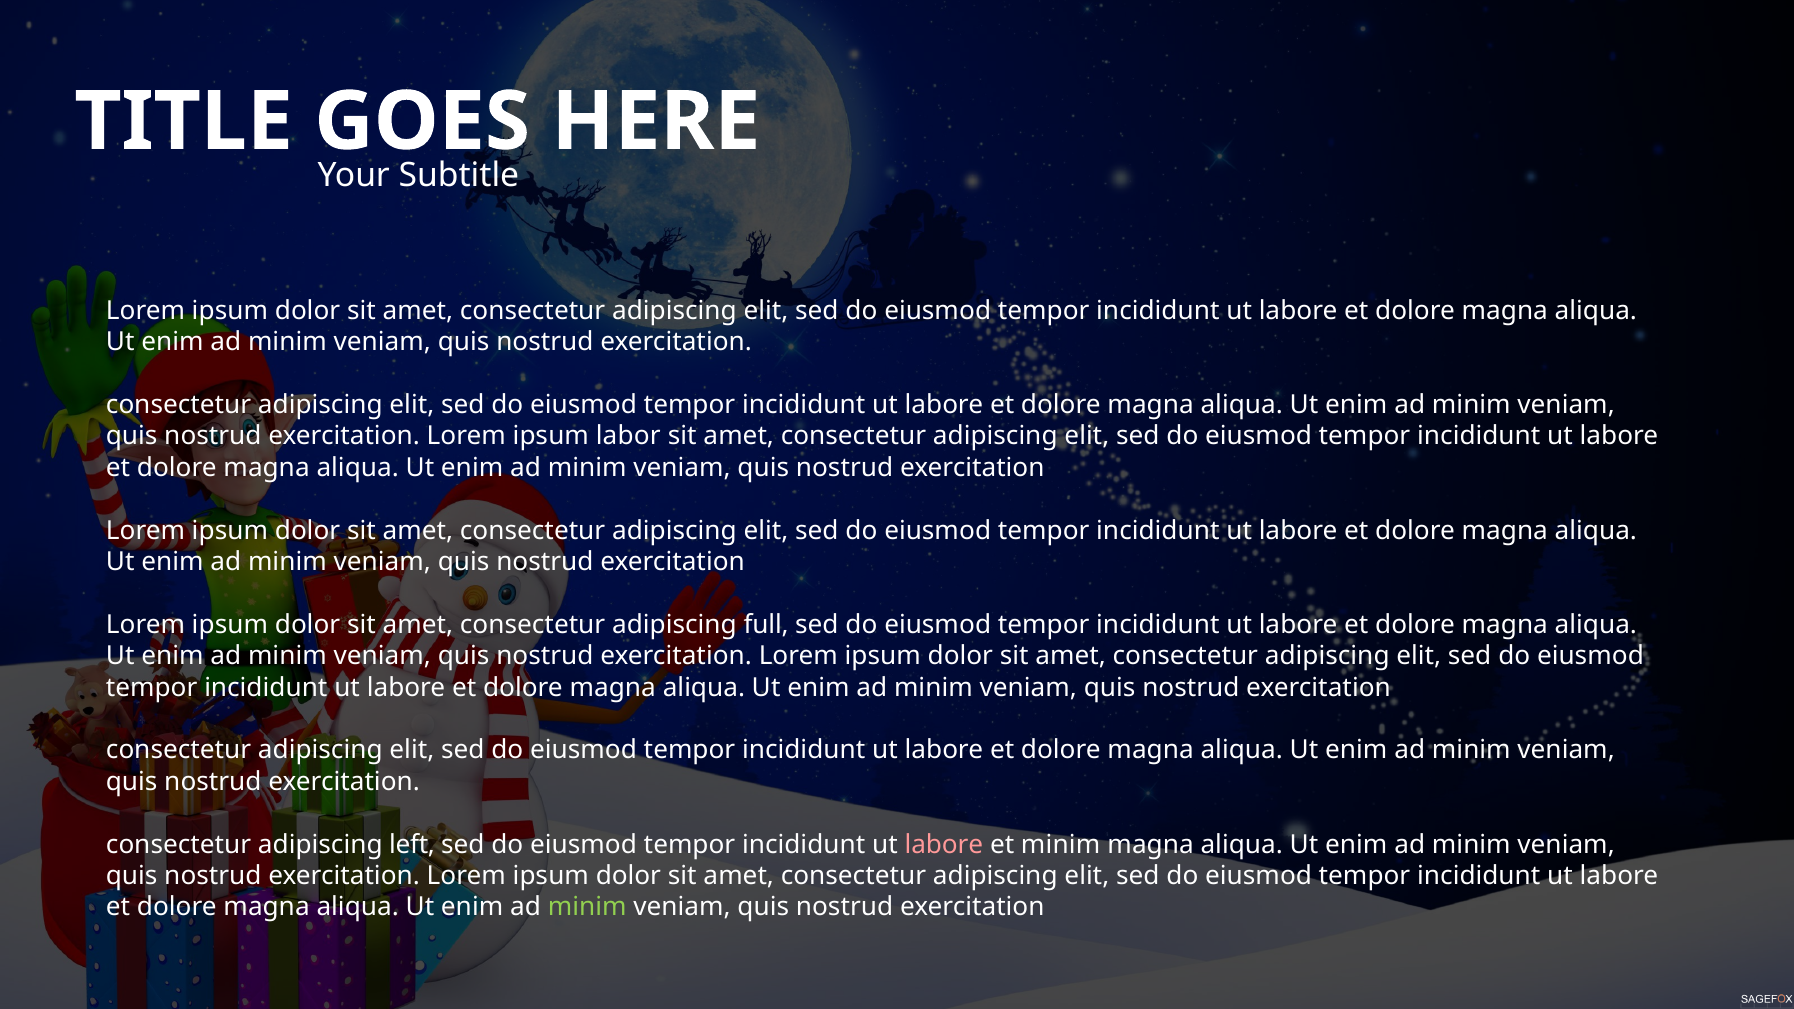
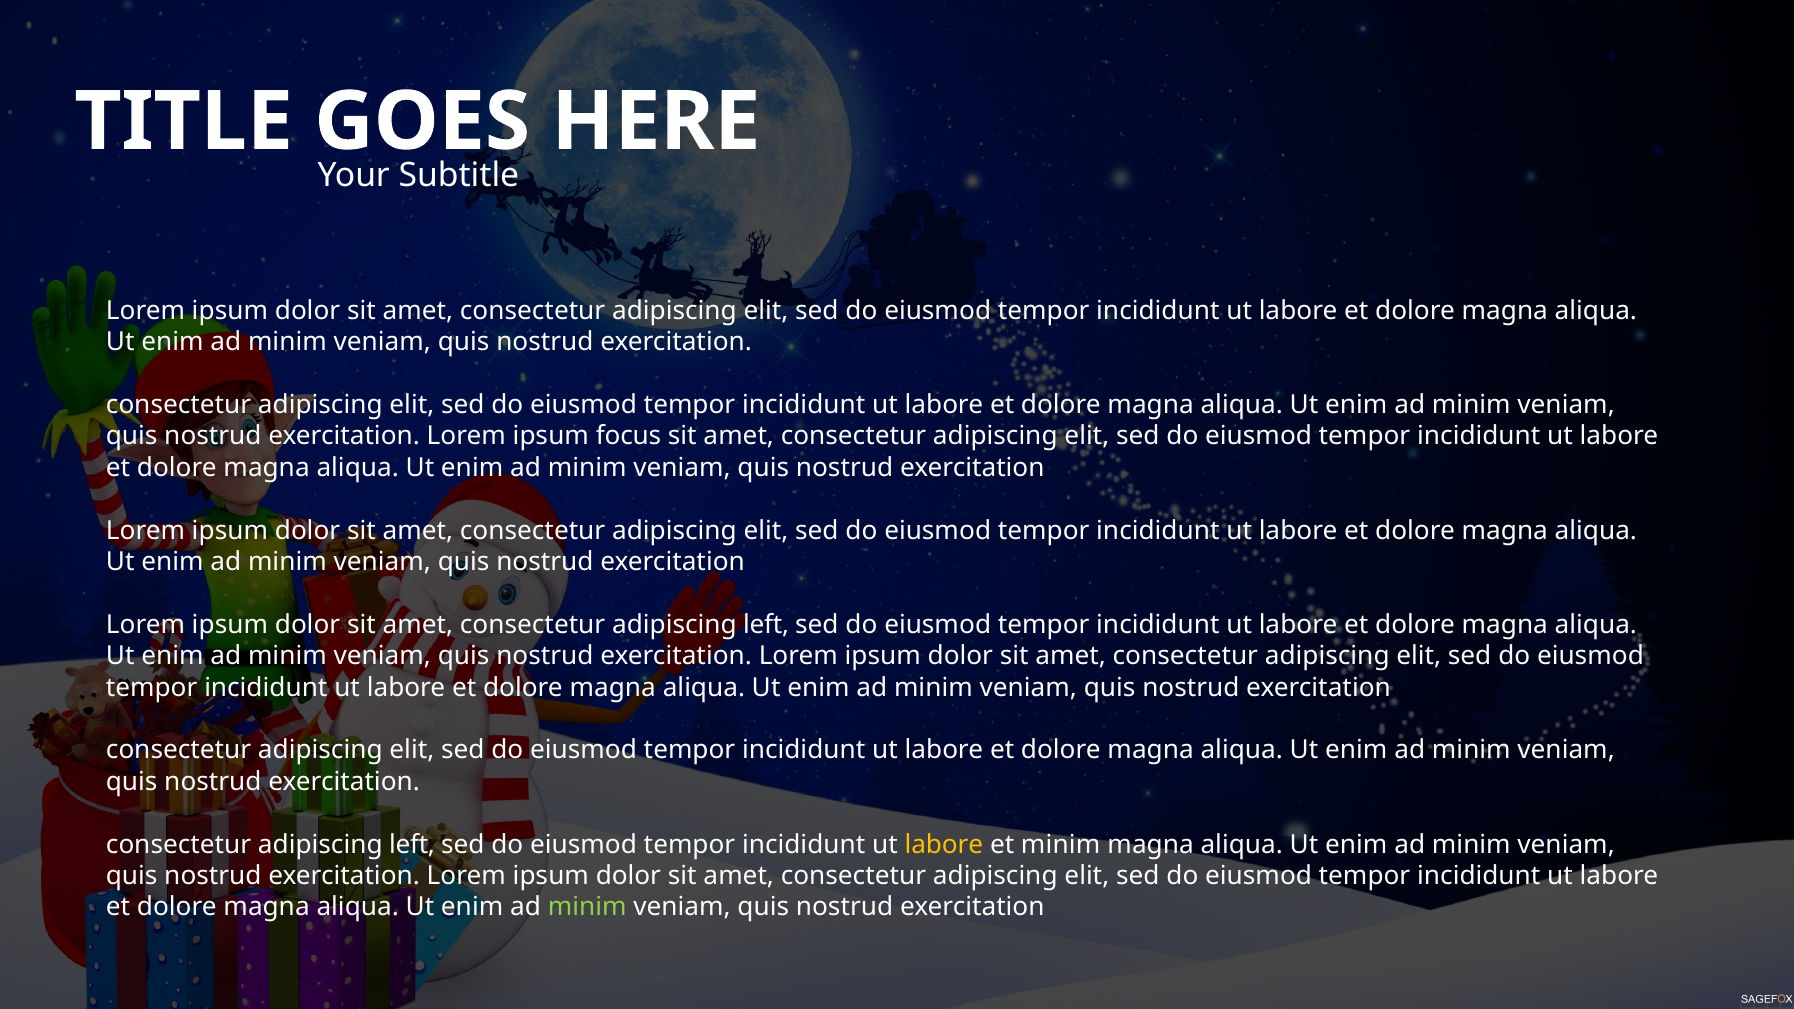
labor: labor -> focus (628, 436)
amet consectetur adipiscing full: full -> left (766, 625)
labore colour: pink -> yellow (944, 845)
